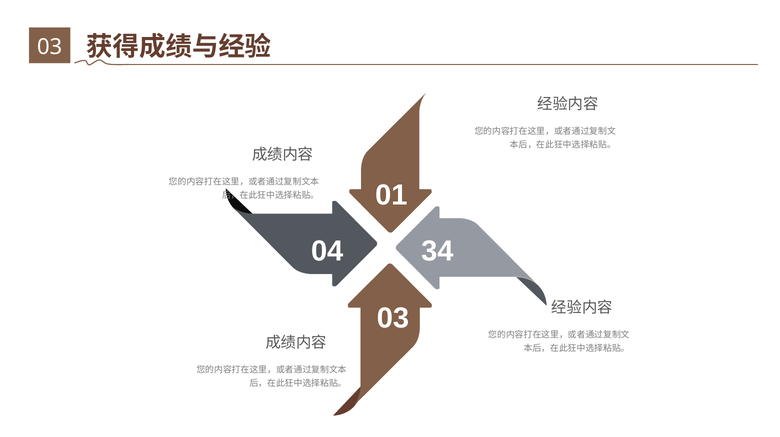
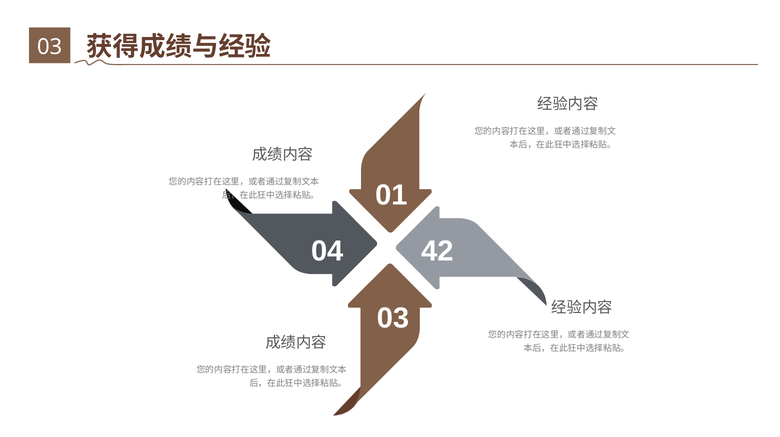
34: 34 -> 42 (437, 251)
